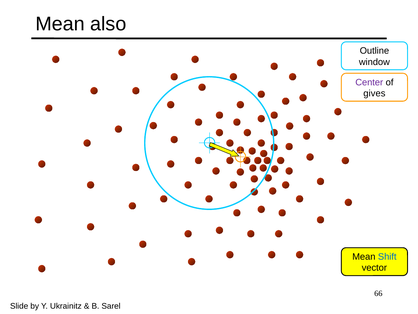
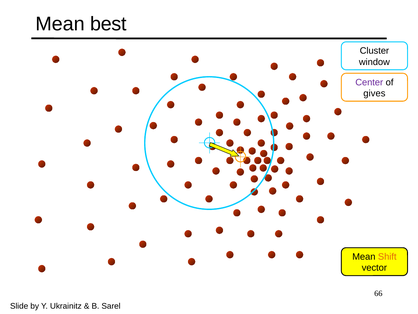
also: also -> best (108, 24)
Outline: Outline -> Cluster (374, 51)
Shift colour: blue -> orange (387, 256)
